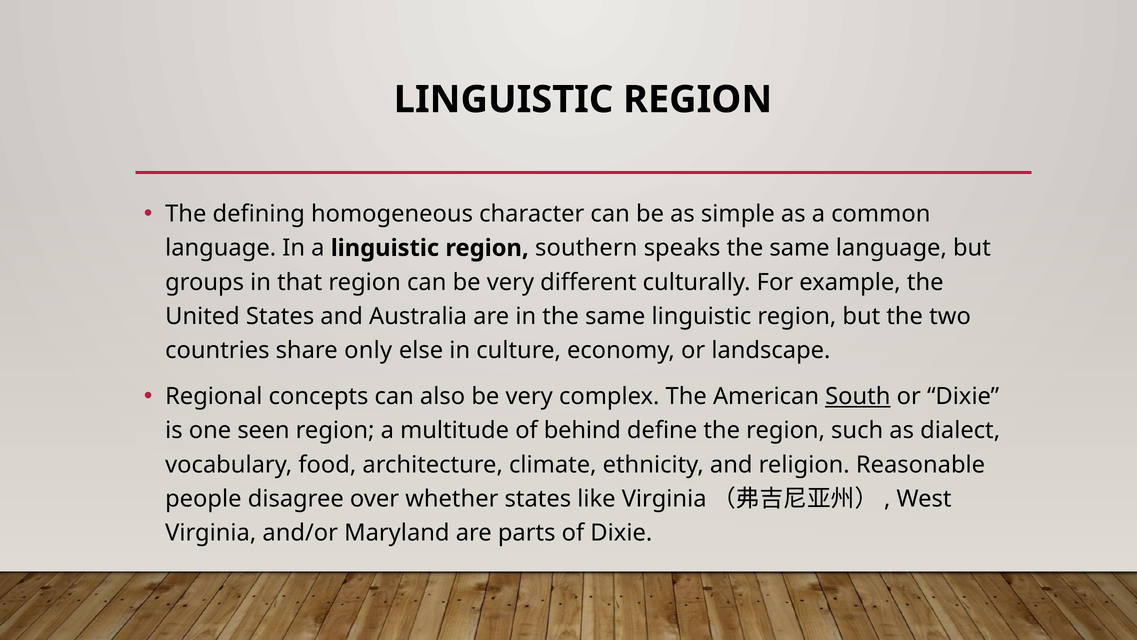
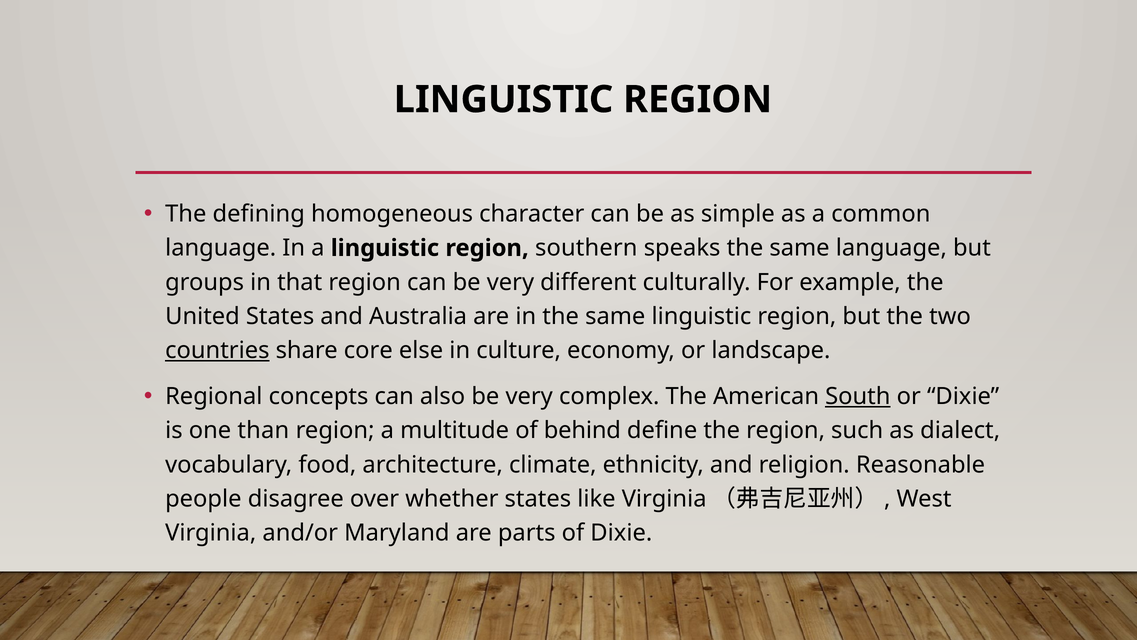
countries underline: none -> present (217, 350)
only: only -> core (368, 350)
seen: seen -> than (263, 430)
